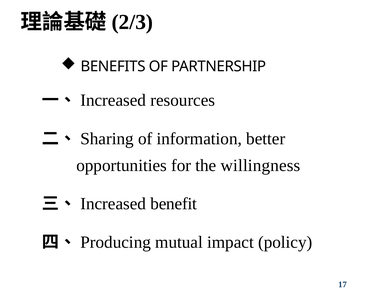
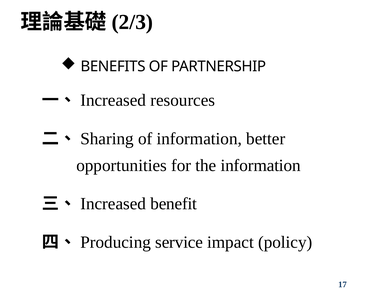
the willingness: willingness -> information (261, 166)
mutual: mutual -> service (179, 243)
